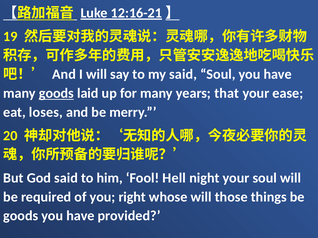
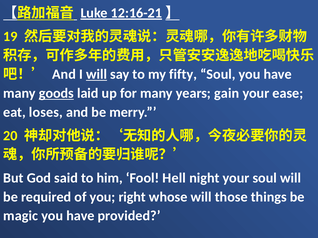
will underline: none -> present (97, 74)
my said: said -> fifty (183, 74)
that: that -> gain (227, 93)
goods: goods -> magic (21, 216)
